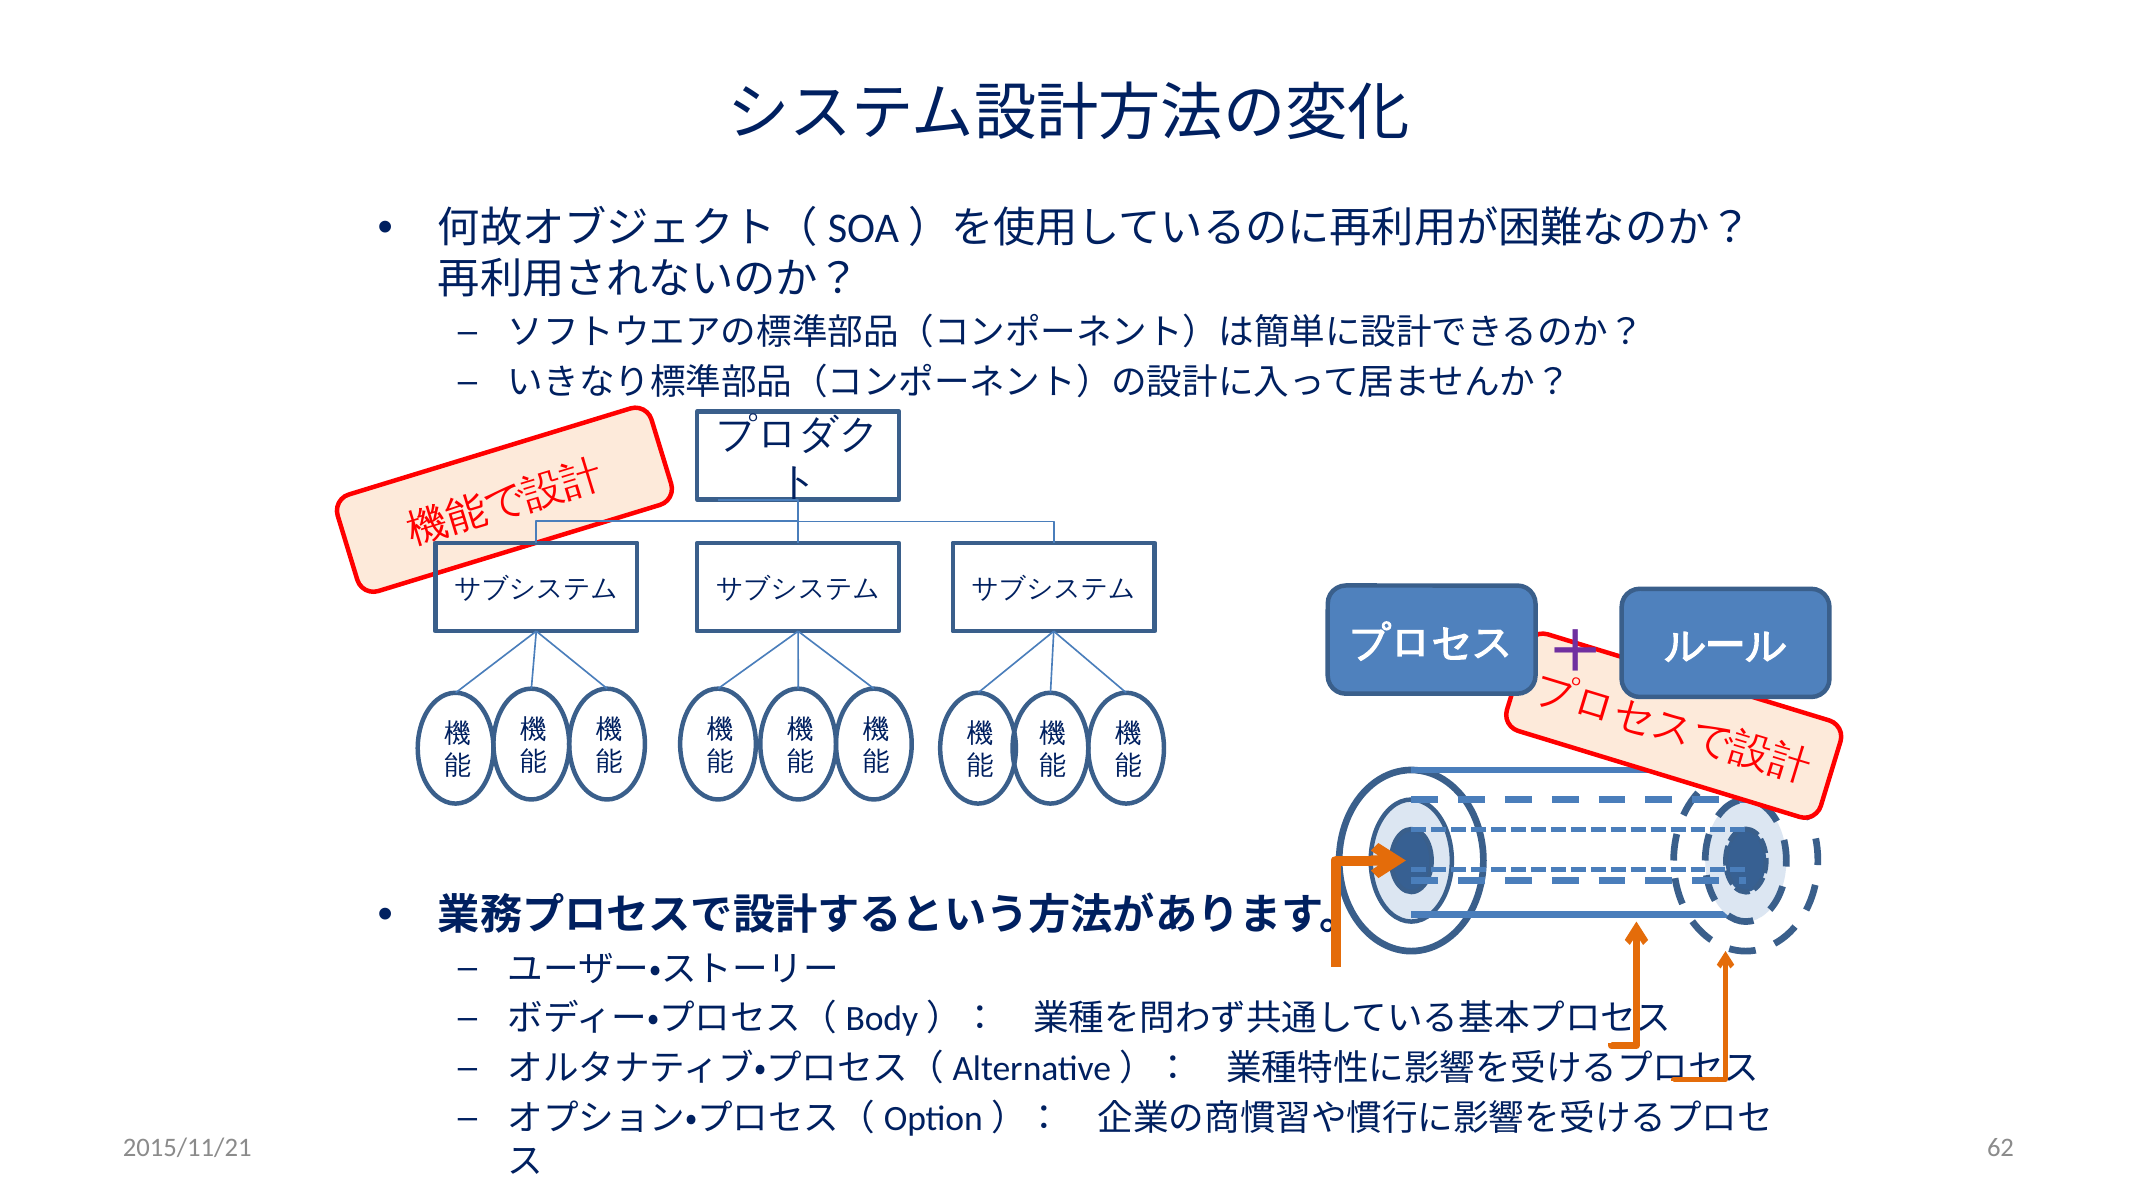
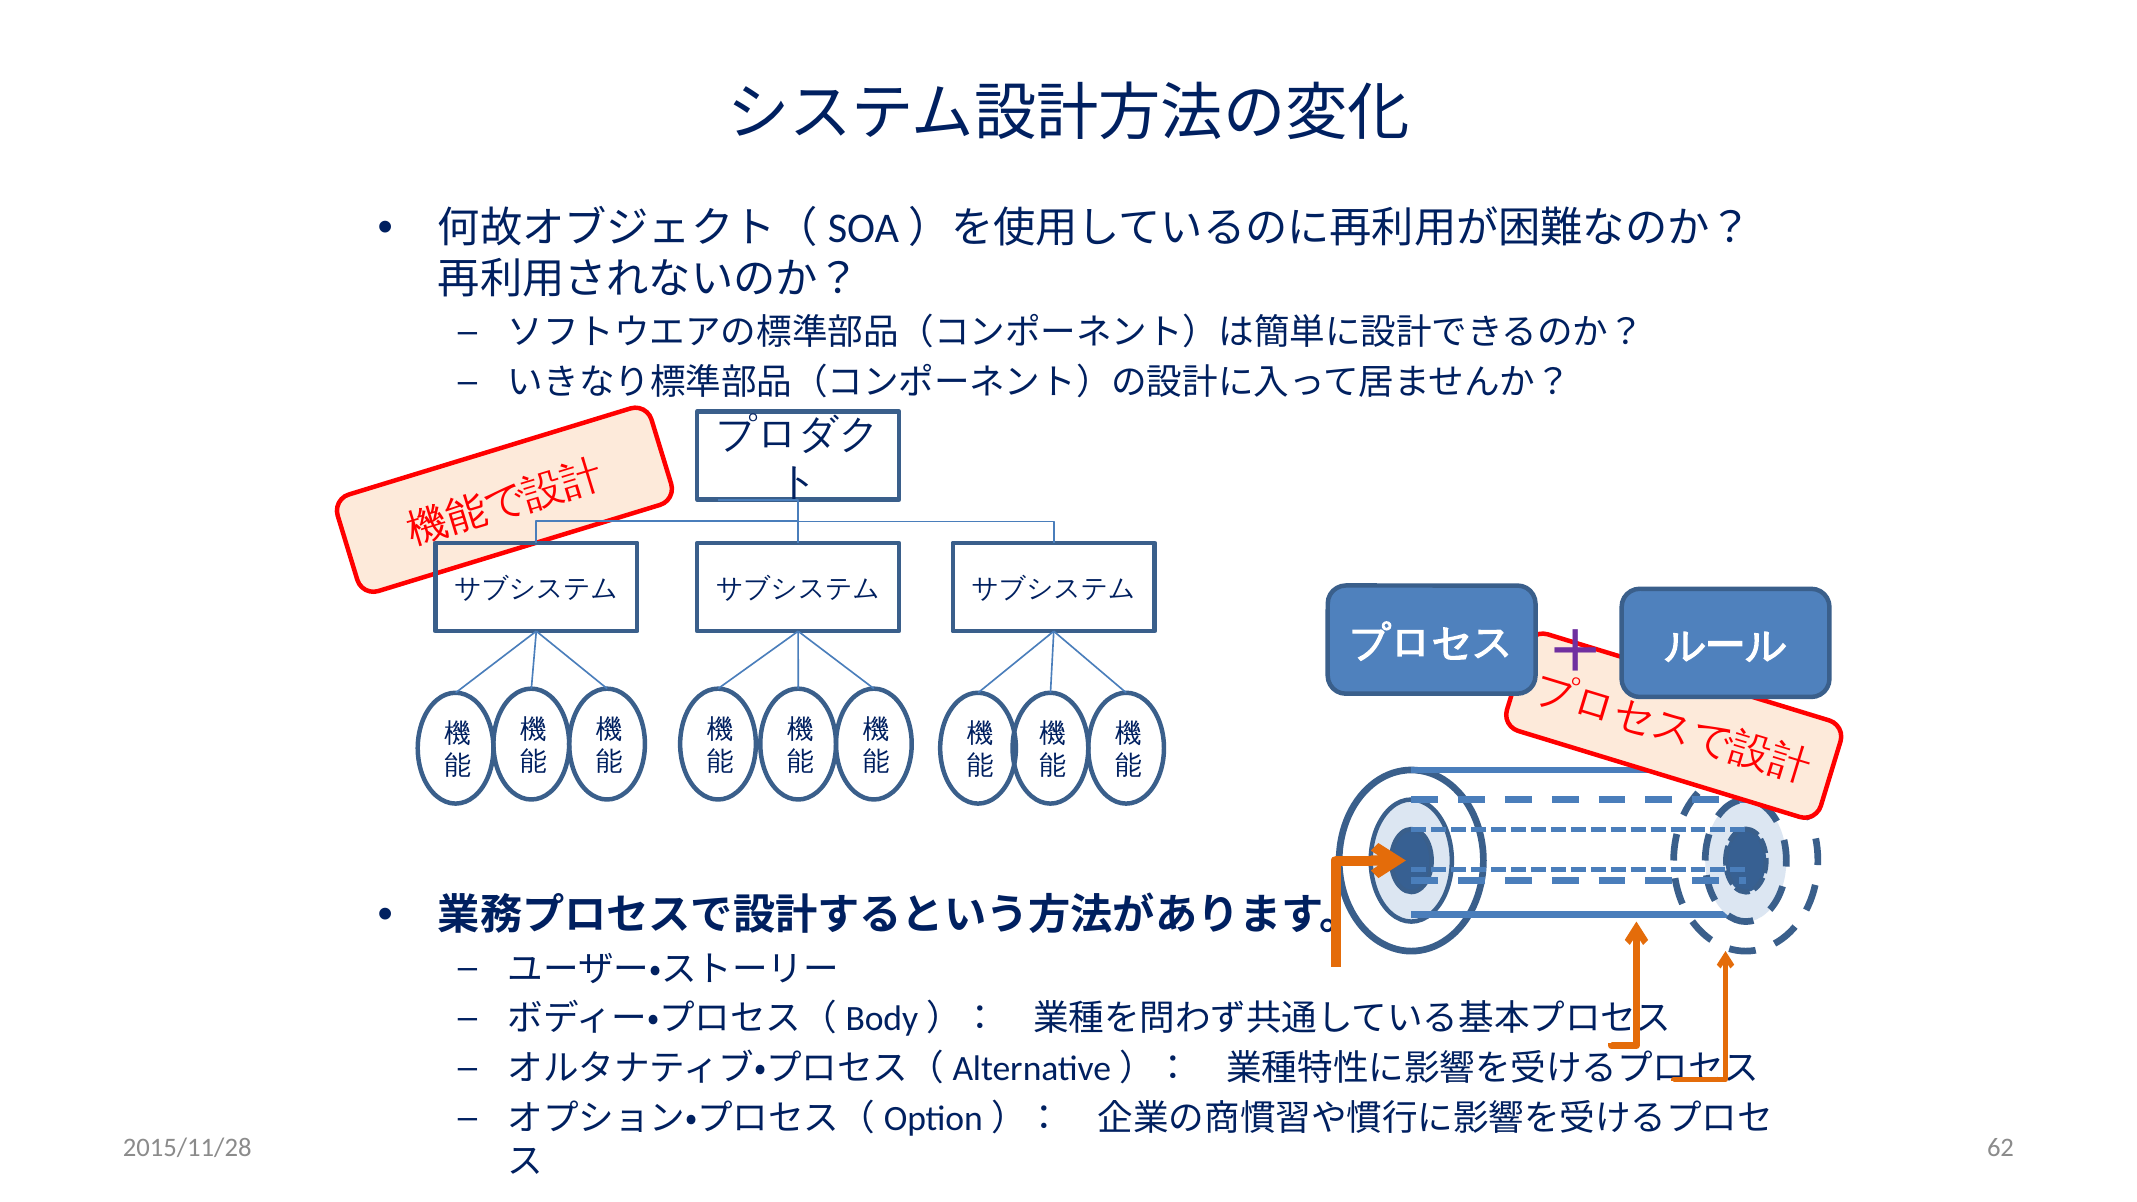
2015/11/21: 2015/11/21 -> 2015/11/28 (187, 1148)
